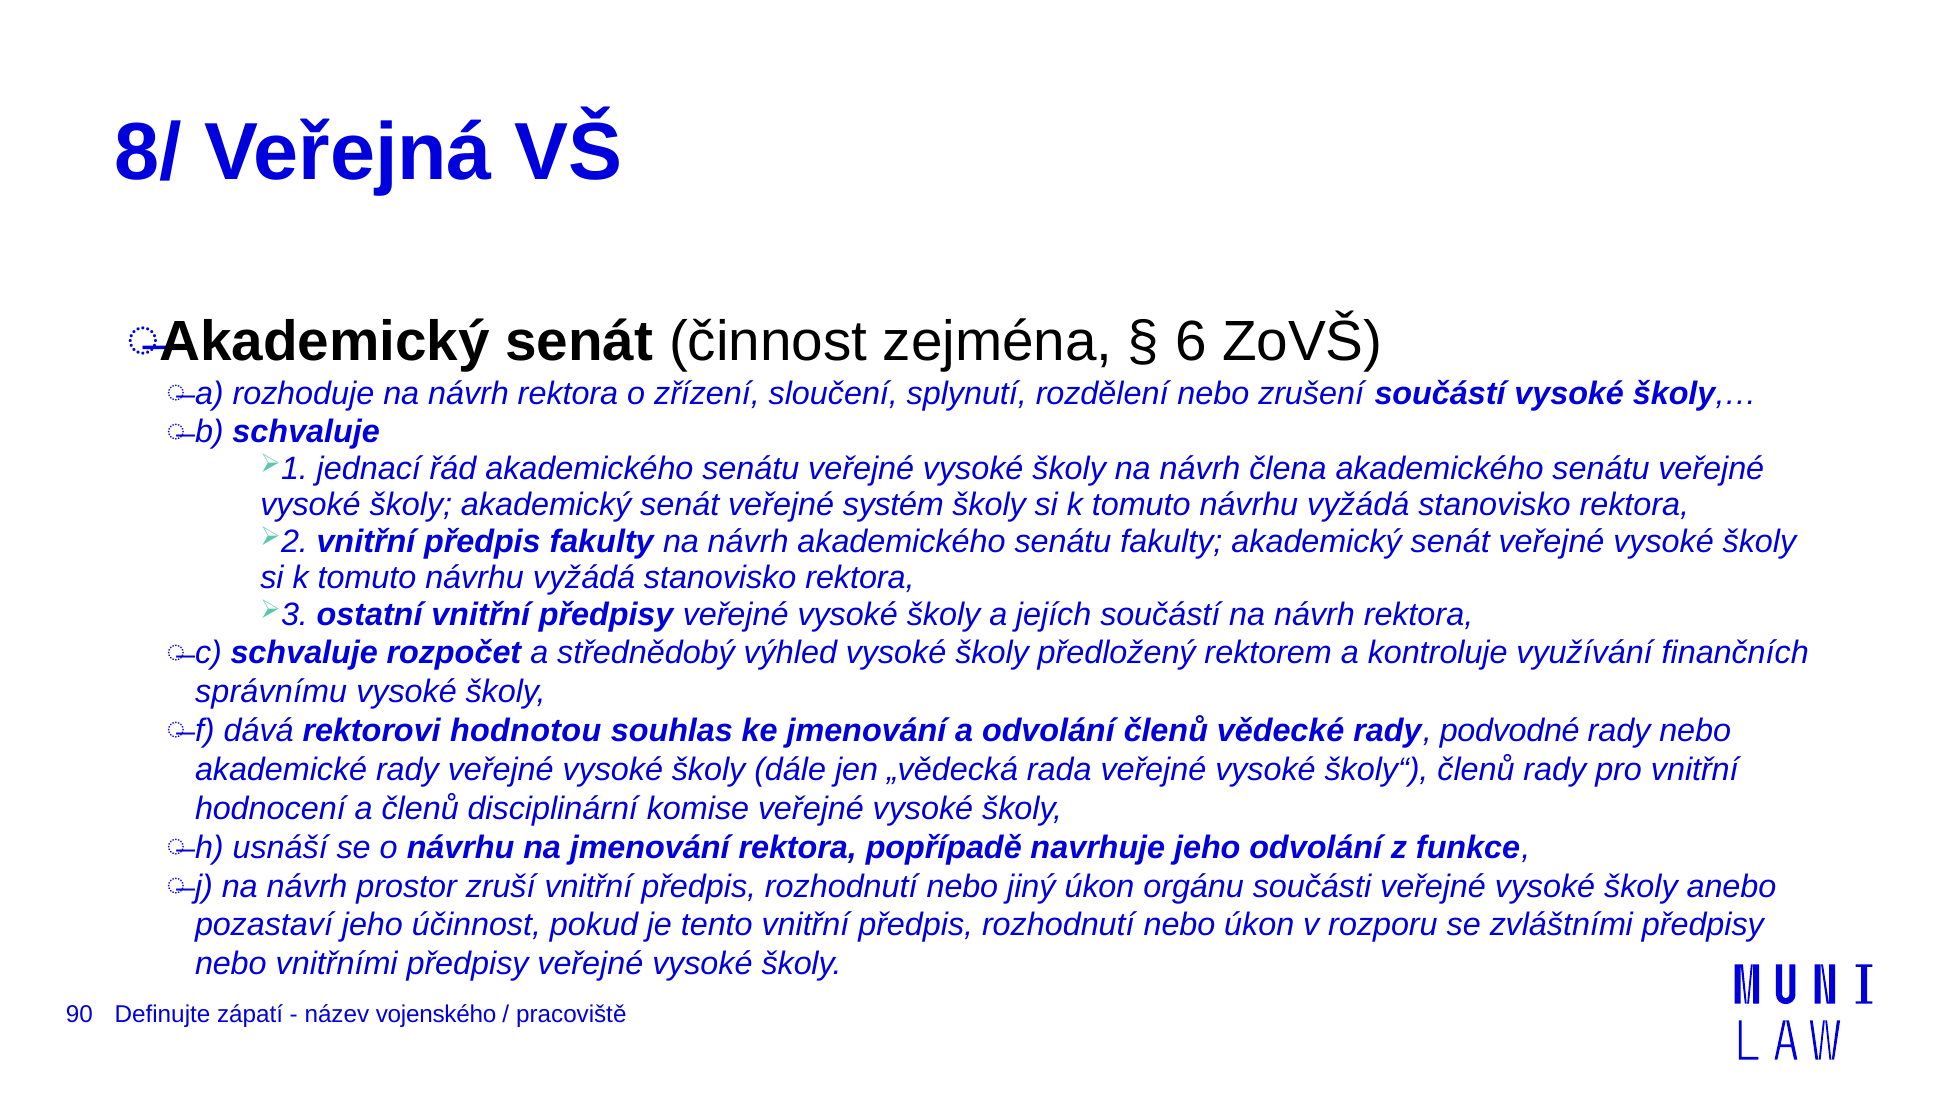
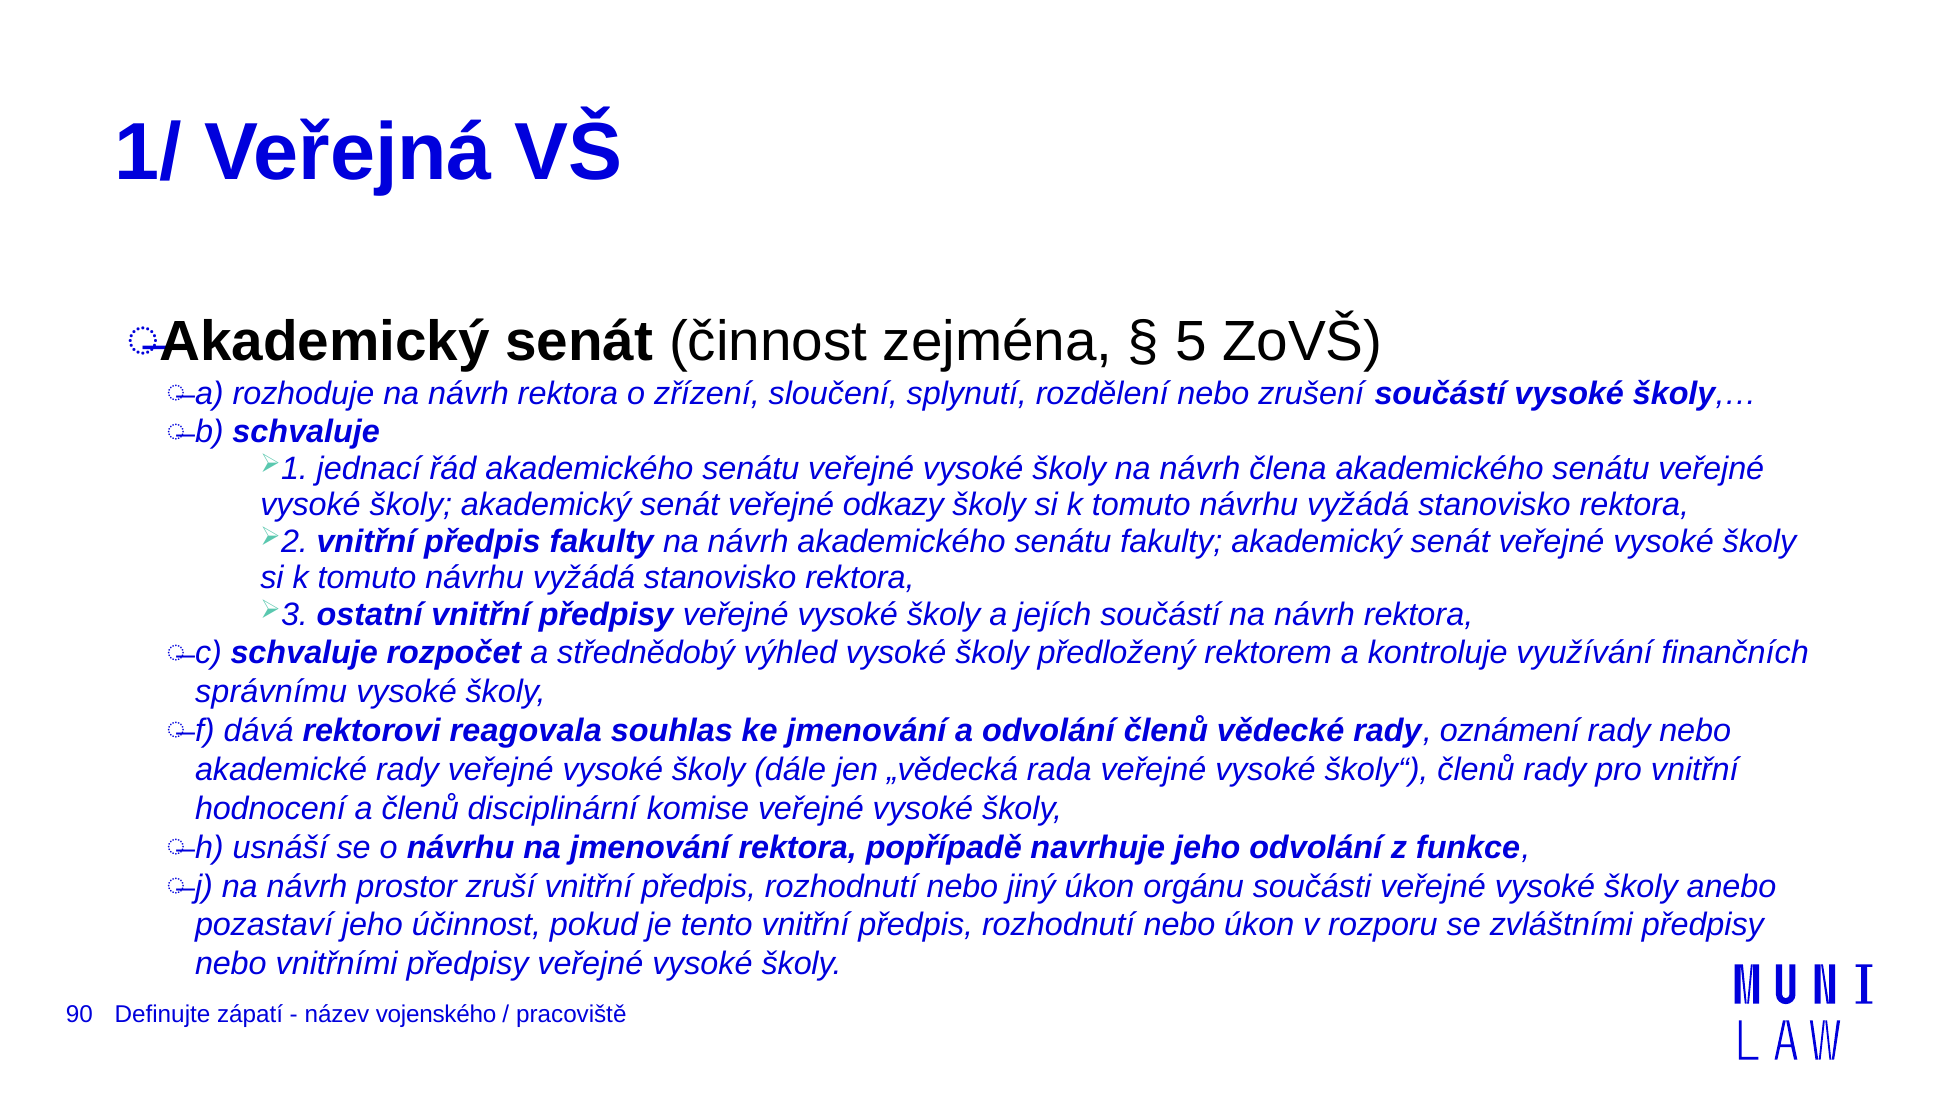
8/: 8/ -> 1/ (148, 153)
6: 6 -> 5 (1191, 342)
systém: systém -> odkazy (893, 505)
hodnotou: hodnotou -> reagovala (526, 731)
podvodné: podvodné -> oznámení (1510, 731)
